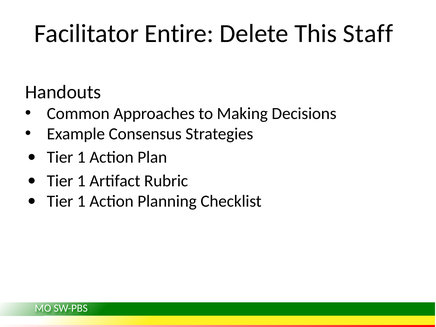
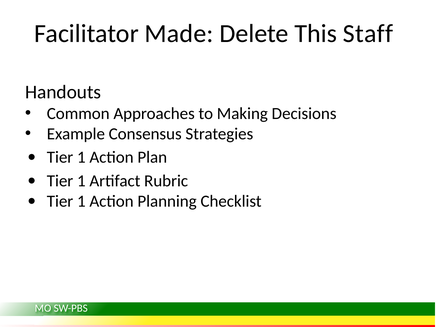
Entire: Entire -> Made (179, 33)
